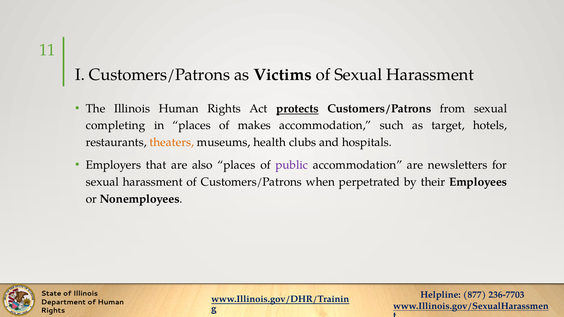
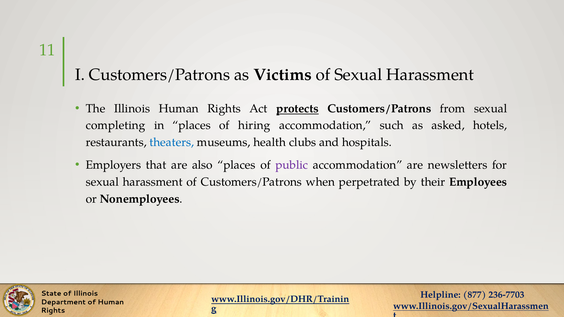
makes: makes -> hiring (254, 125)
target: target -> asked (448, 125)
theaters colour: orange -> blue (172, 142)
